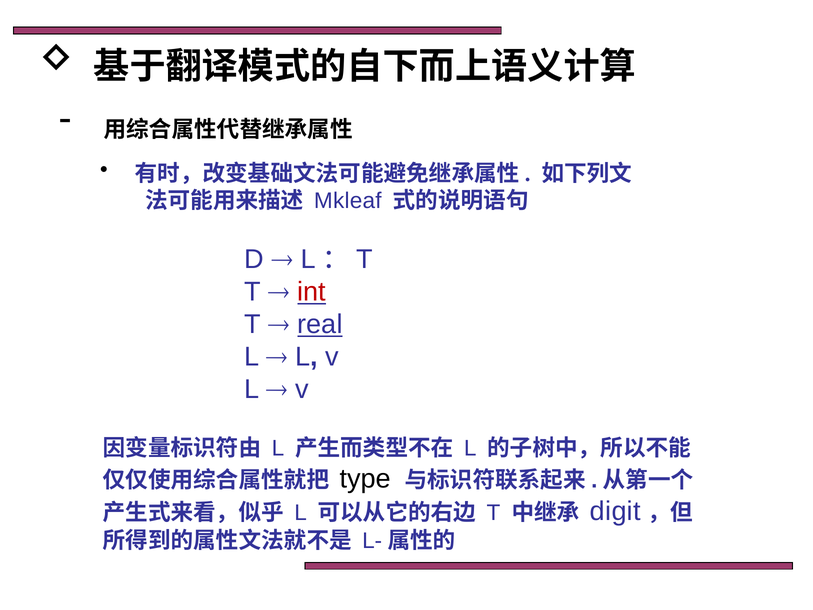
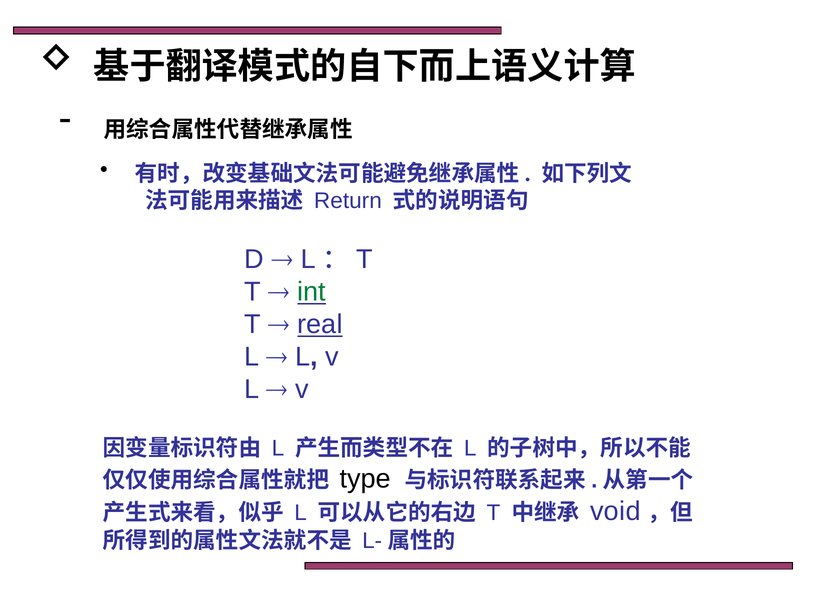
Mkleaf: Mkleaf -> Return (348, 201)
int colour: red -> green (312, 292)
digit: digit -> void (615, 511)
